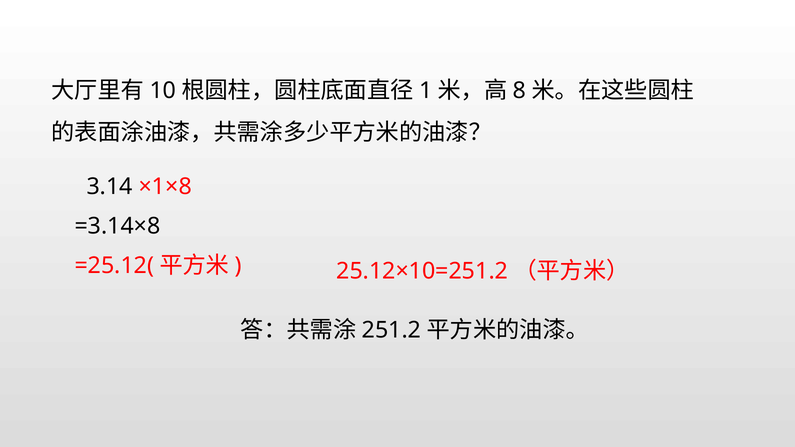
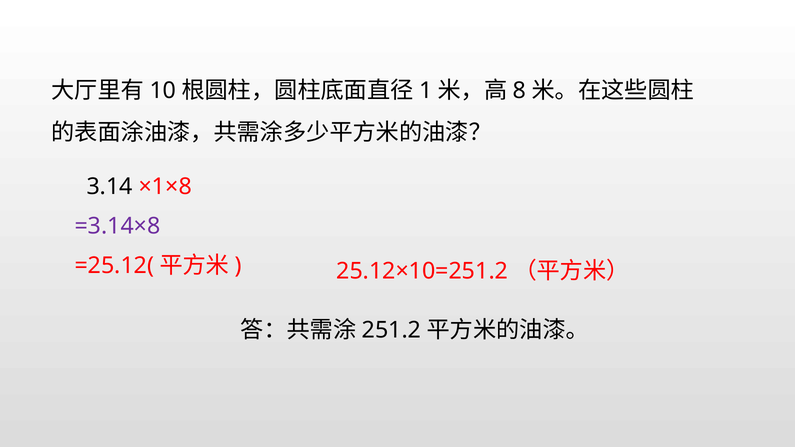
=3.14×8 colour: black -> purple (118, 226)
